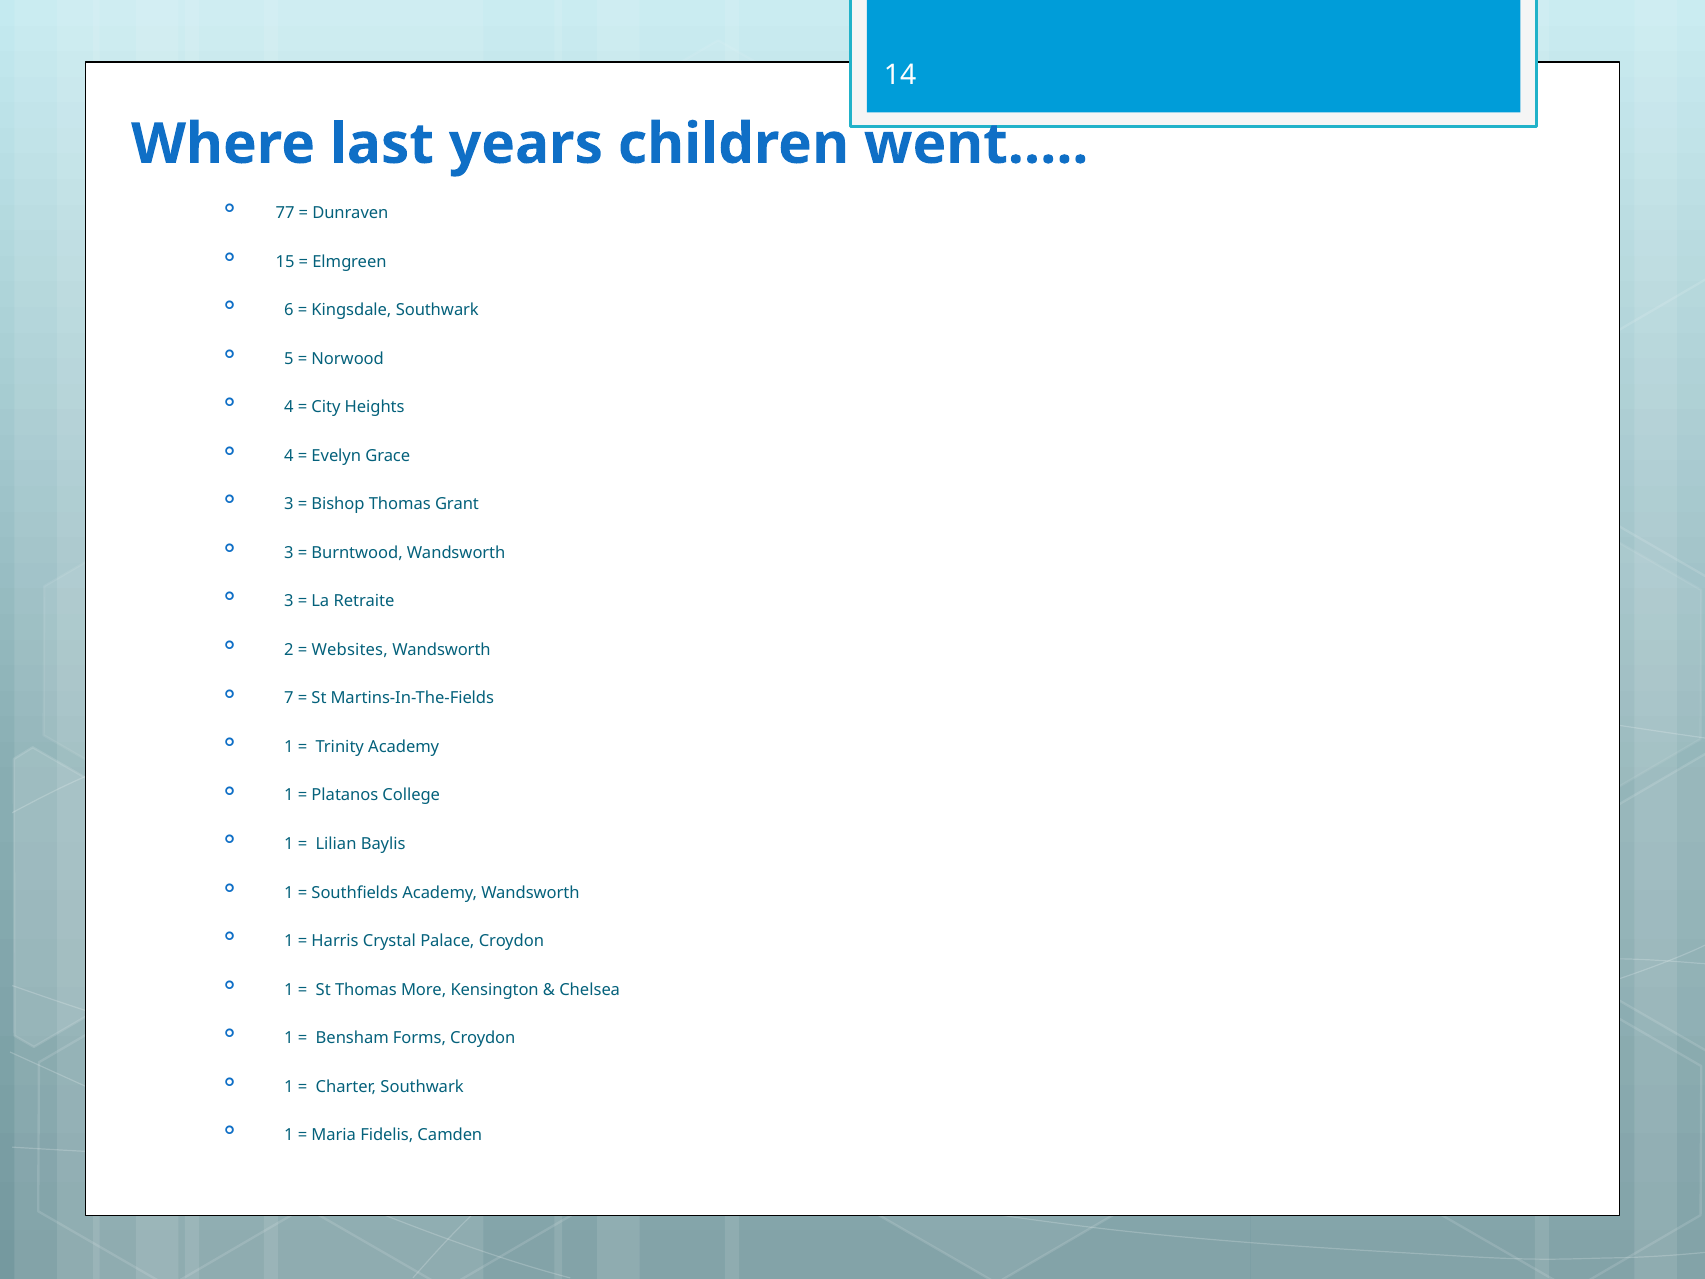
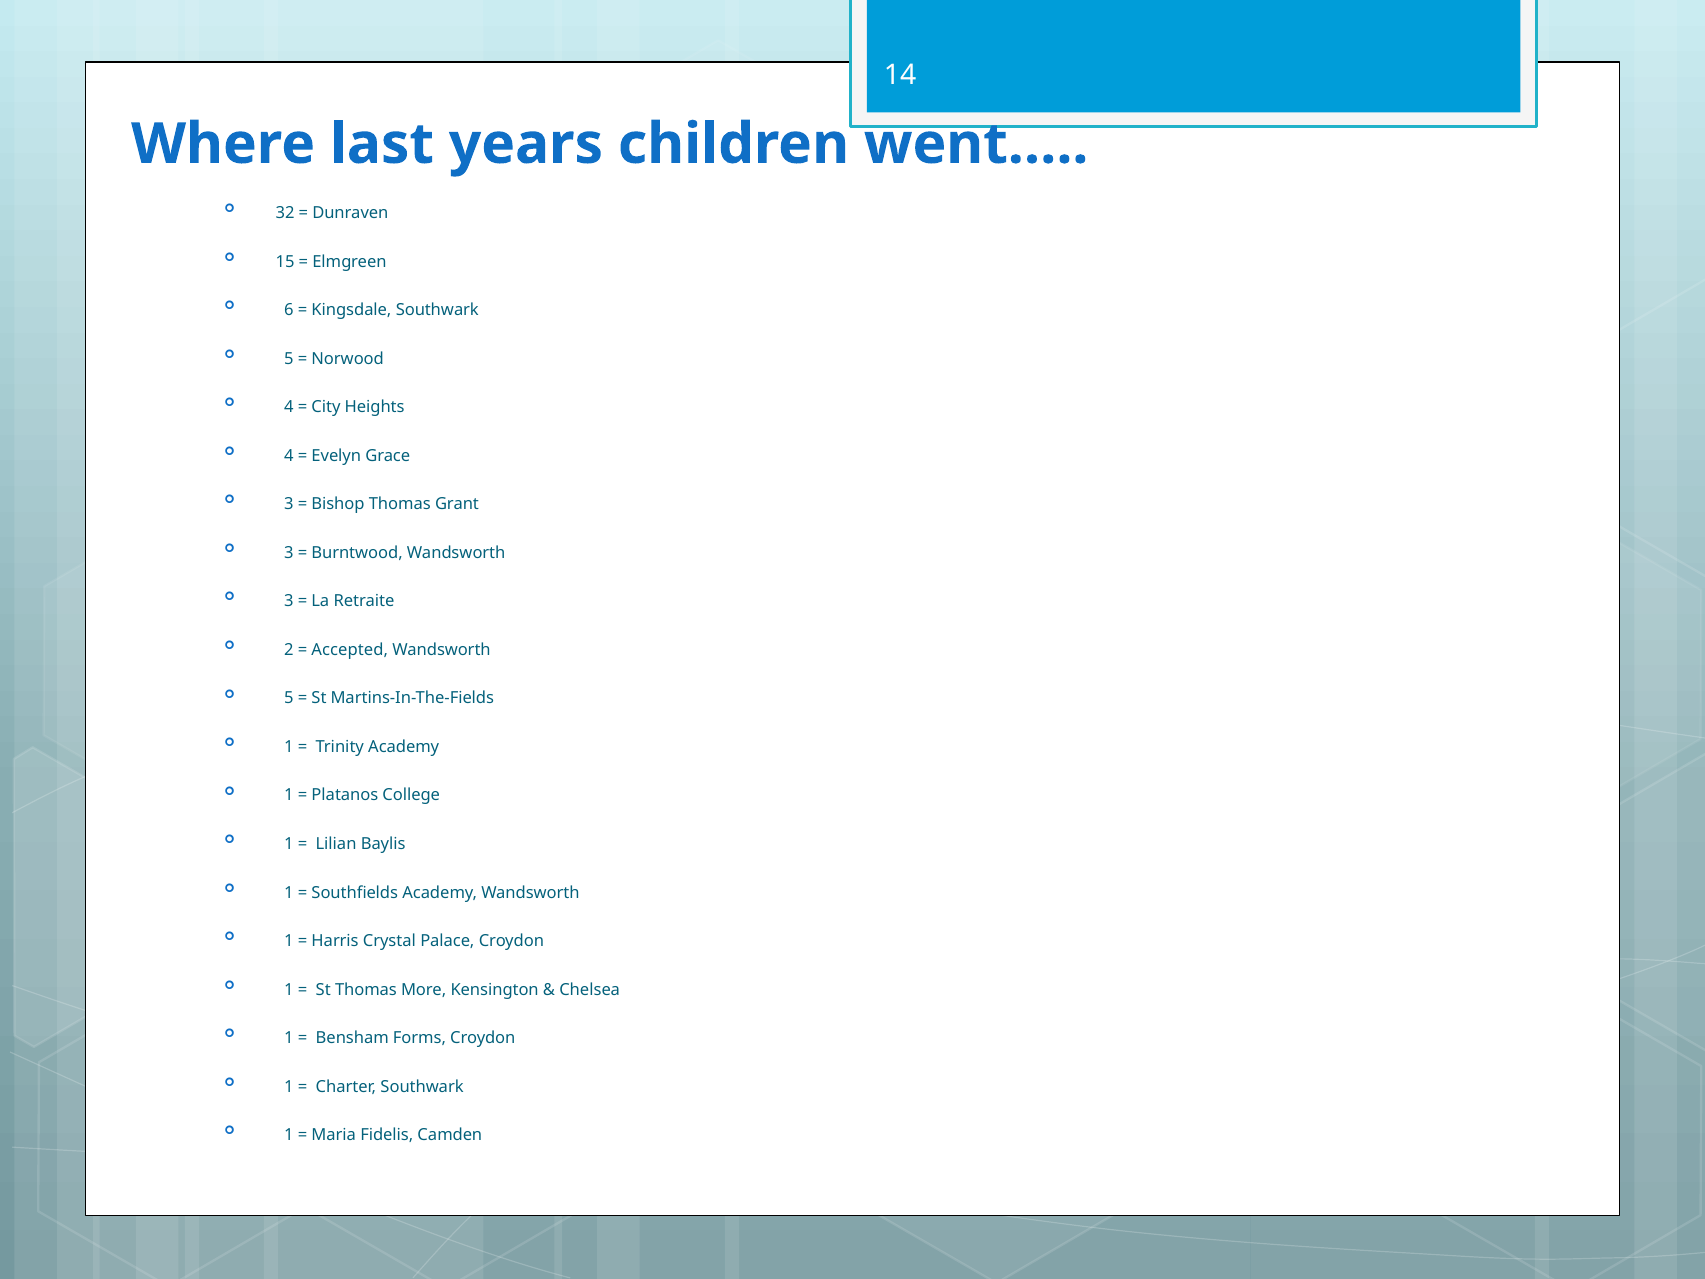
77: 77 -> 32 (285, 213)
Websites: Websites -> Accepted (350, 650)
7: 7 -> 5 (289, 698)
